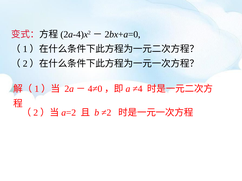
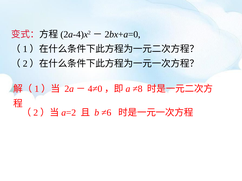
≠4: ≠4 -> ≠8 (138, 89)
≠2: ≠2 -> ≠6 (106, 113)
